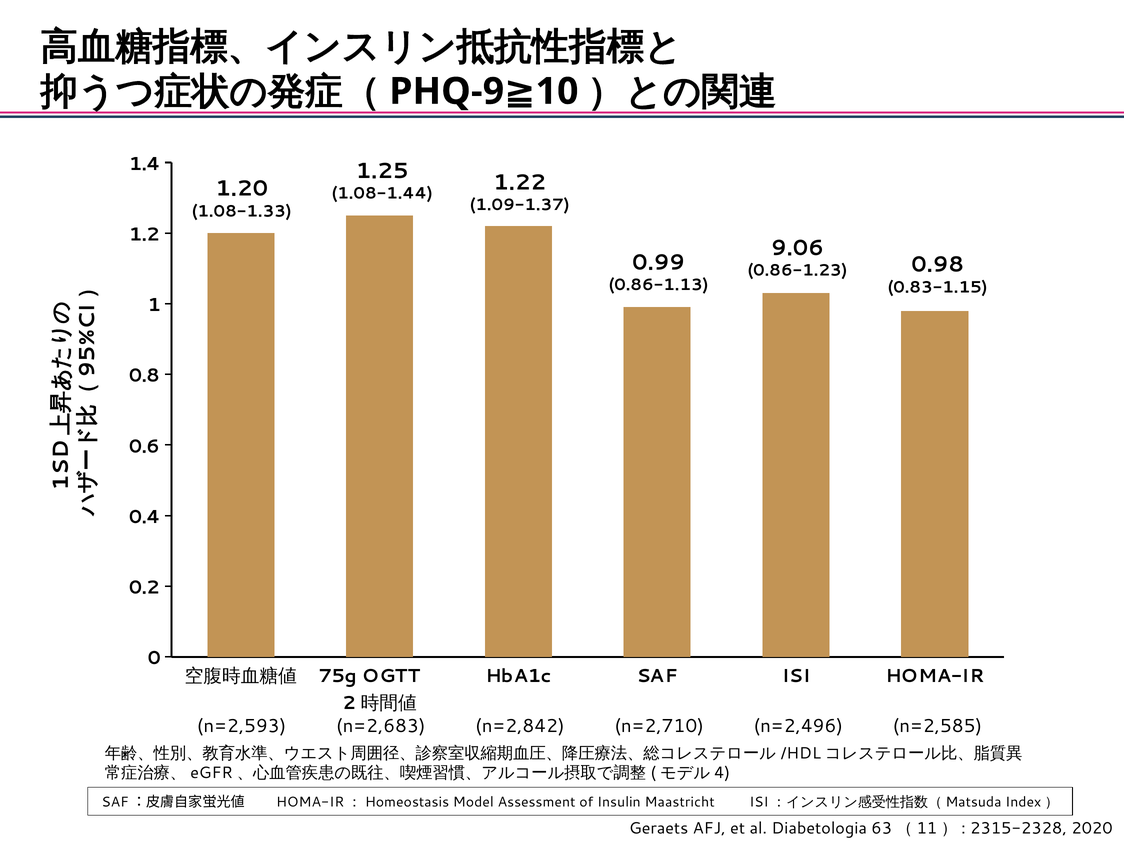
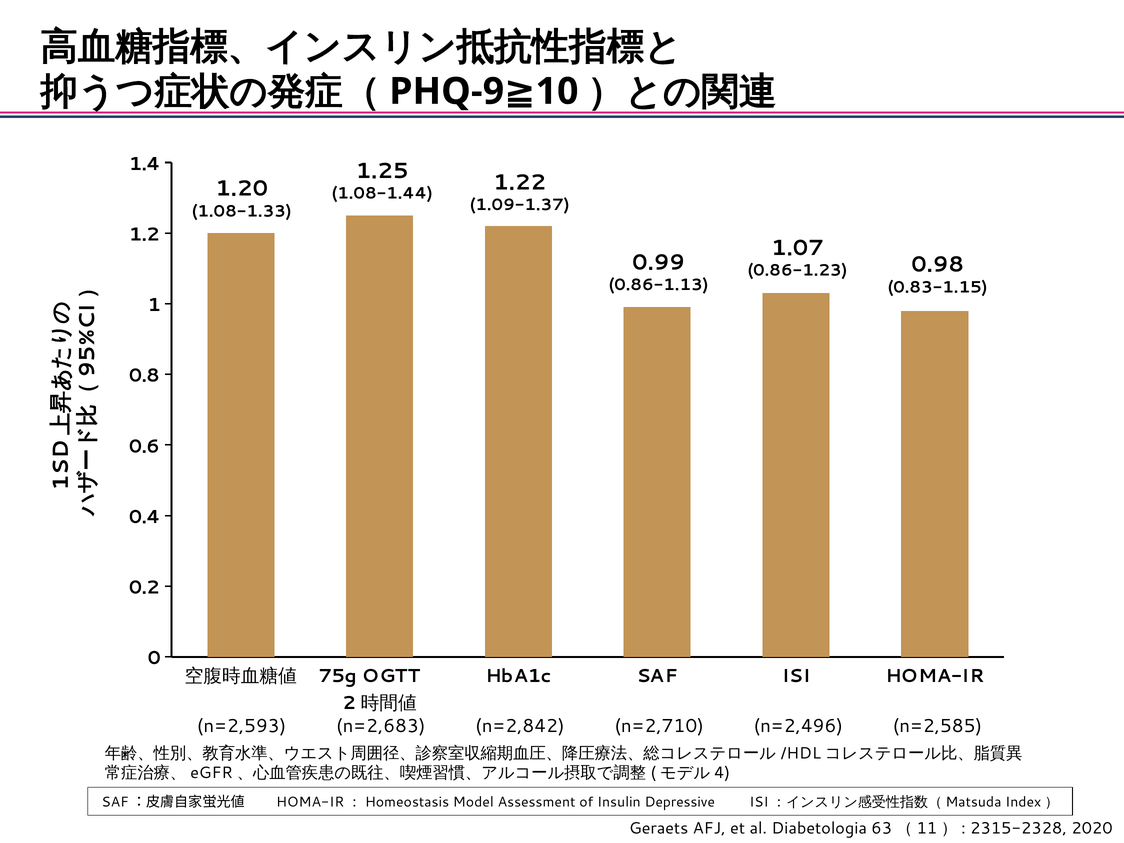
9.06: 9.06 -> 1.07 (797, 248)
Maastricht: Maastricht -> Depressive (680, 802)
